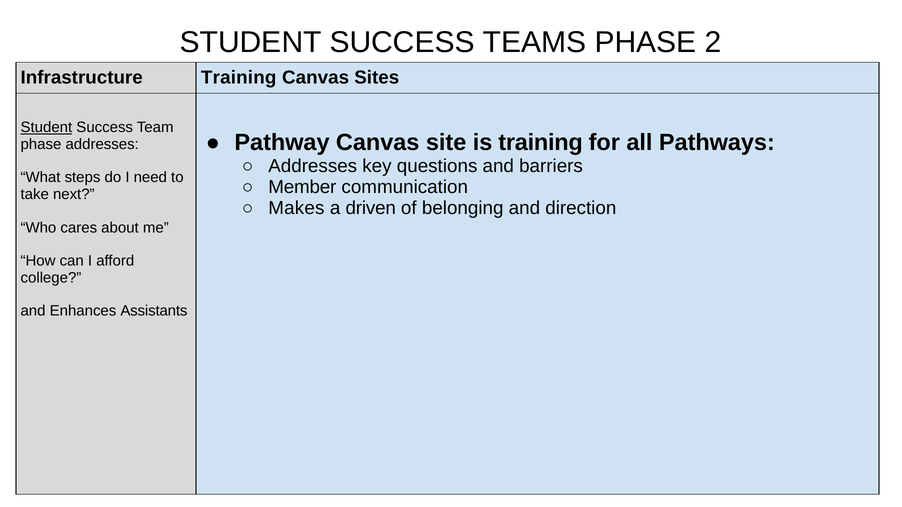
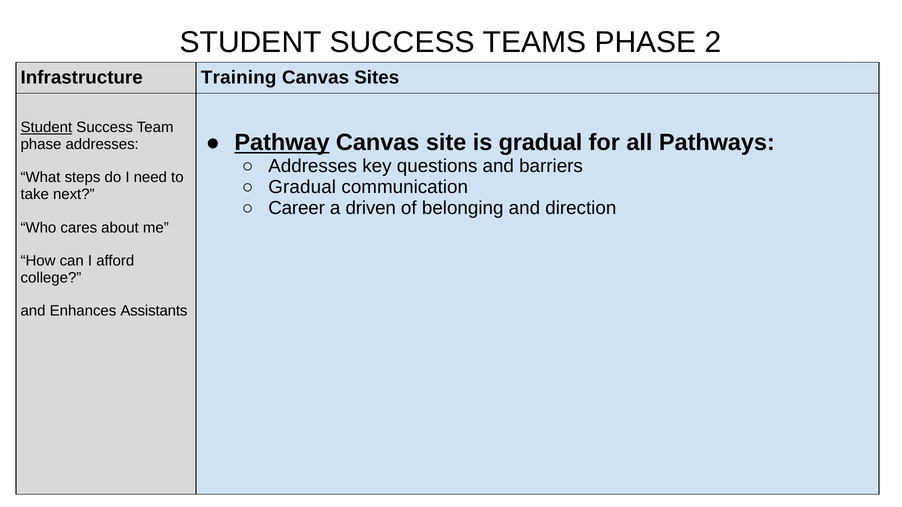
Pathway underline: none -> present (282, 143)
is training: training -> gradual (541, 143)
Member: Member -> Gradual (302, 187)
Makes: Makes -> Career (297, 208)
